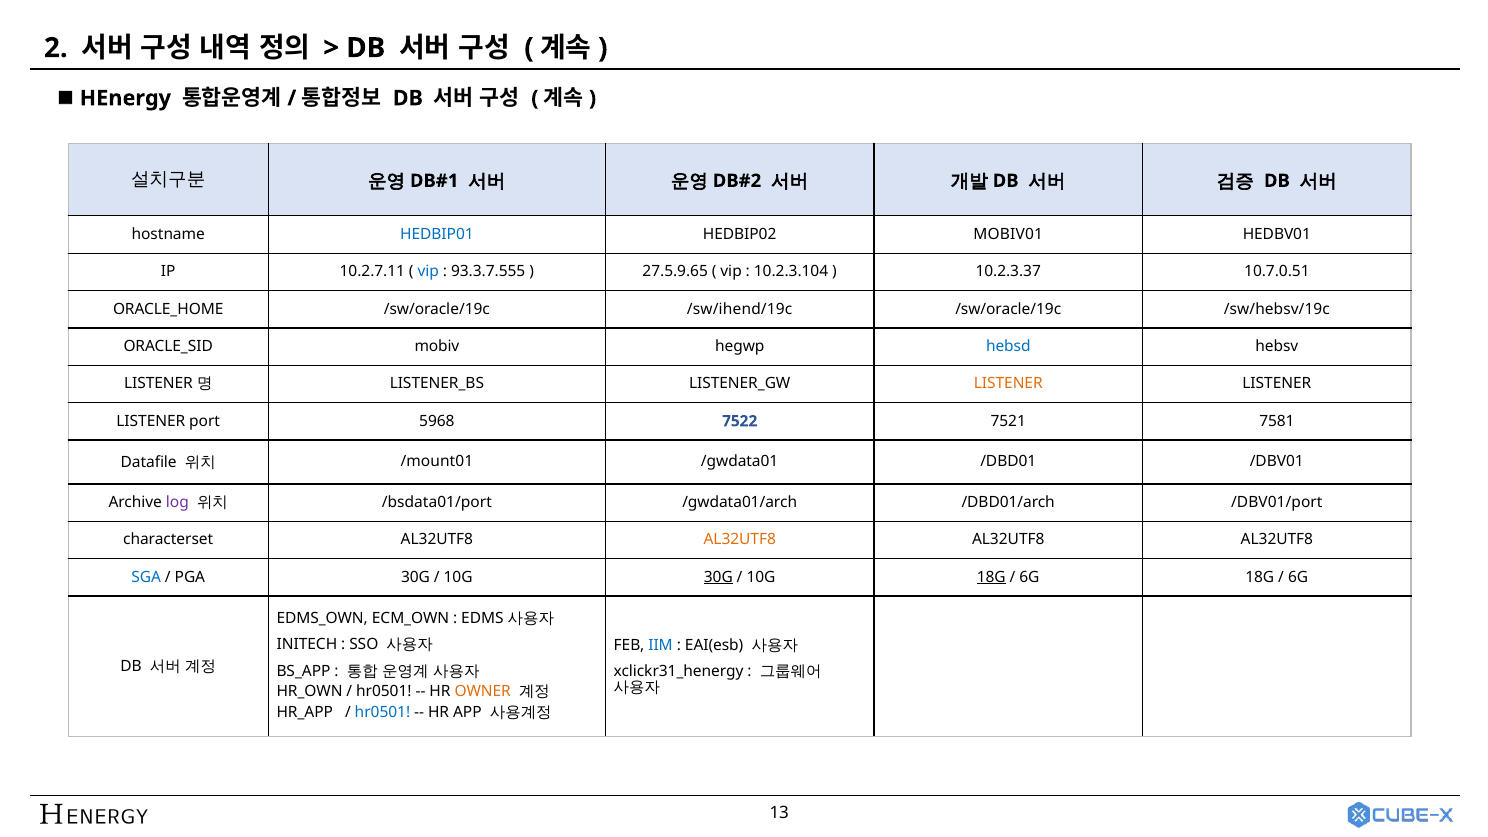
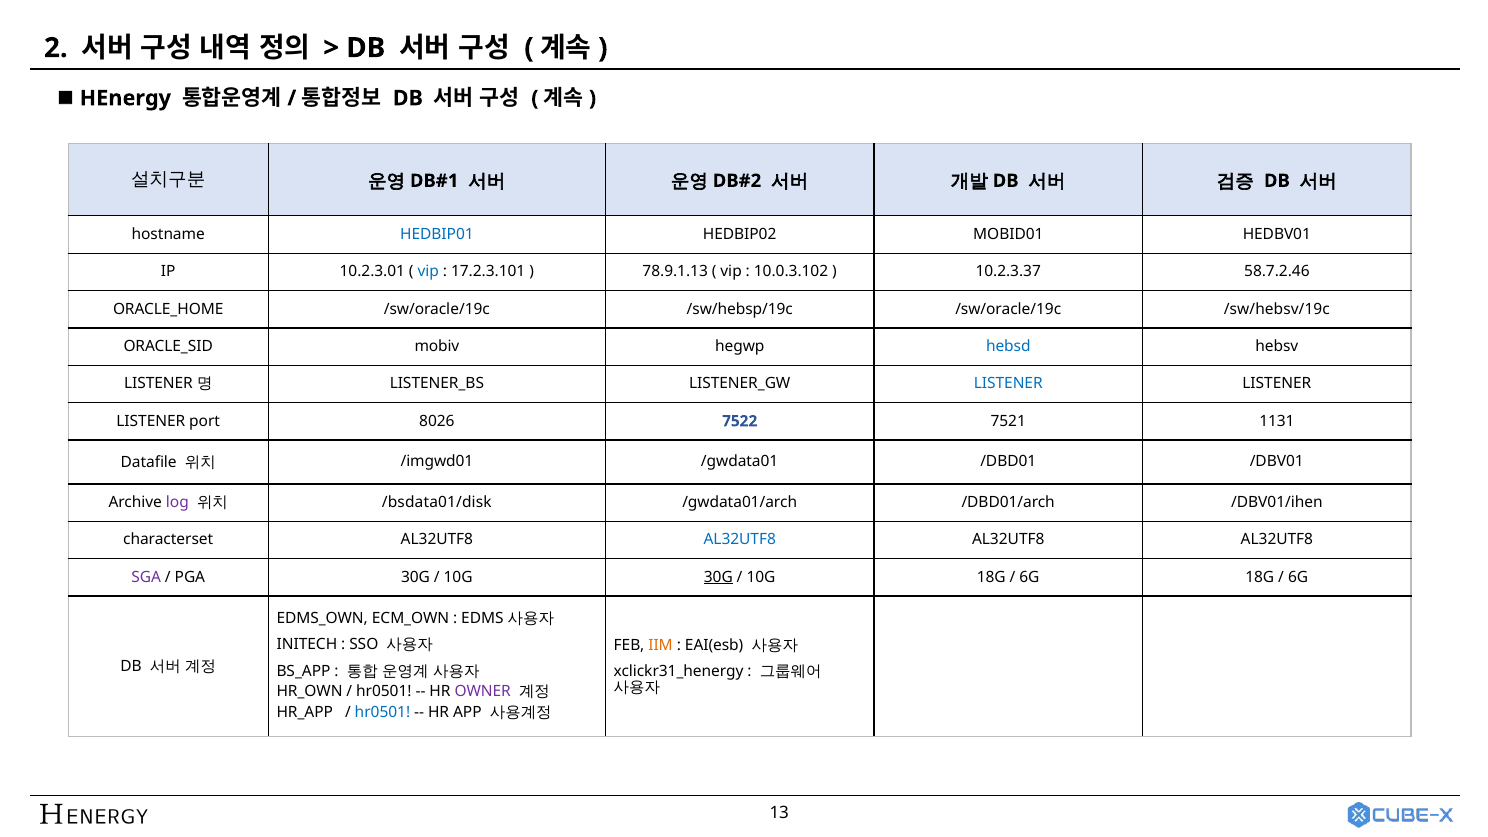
MOBIV01: MOBIV01 -> MOBID01 (1008, 234)
10.2.7.11: 10.2.7.11 -> 10.2.3.01 (372, 272)
93.3.7.555: 93.3.7.555 -> 17.2.3.101 (488, 272)
27.5.9.65: 27.5.9.65 -> 78.9.1.13 (675, 272)
10.2.3.104: 10.2.3.104 -> 10.0.3.102 (791, 272)
10.7.0.51: 10.7.0.51 -> 58.7.2.46 (1277, 272)
/sw/ihend/19c: /sw/ihend/19c -> /sw/hebsp/19c (740, 309)
LISTENER colour: orange -> blue (1008, 384)
5968: 5968 -> 8026 (437, 421)
7581: 7581 -> 1131 (1277, 421)
/mount01: /mount01 -> /imgwd01 (437, 462)
/bsdata01/port: /bsdata01/port -> /bsdata01/disk (437, 503)
/DBV01/port: /DBV01/port -> /DBV01/ihen (1277, 503)
AL32UTF8 colour: orange -> blue (740, 540)
SGA colour: blue -> purple (146, 577)
18G underline: present -> none (991, 577)
IIM colour: blue -> orange (661, 645)
OWNER colour: orange -> purple (483, 691)
